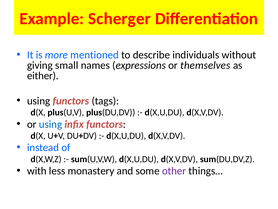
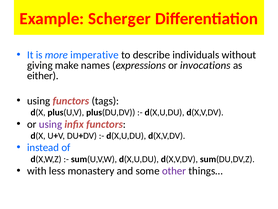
mentioned: mentioned -> imperative (95, 55)
small: small -> make (67, 65)
themselves: themselves -> invocations (205, 65)
using colour: blue -> purple (51, 124)
